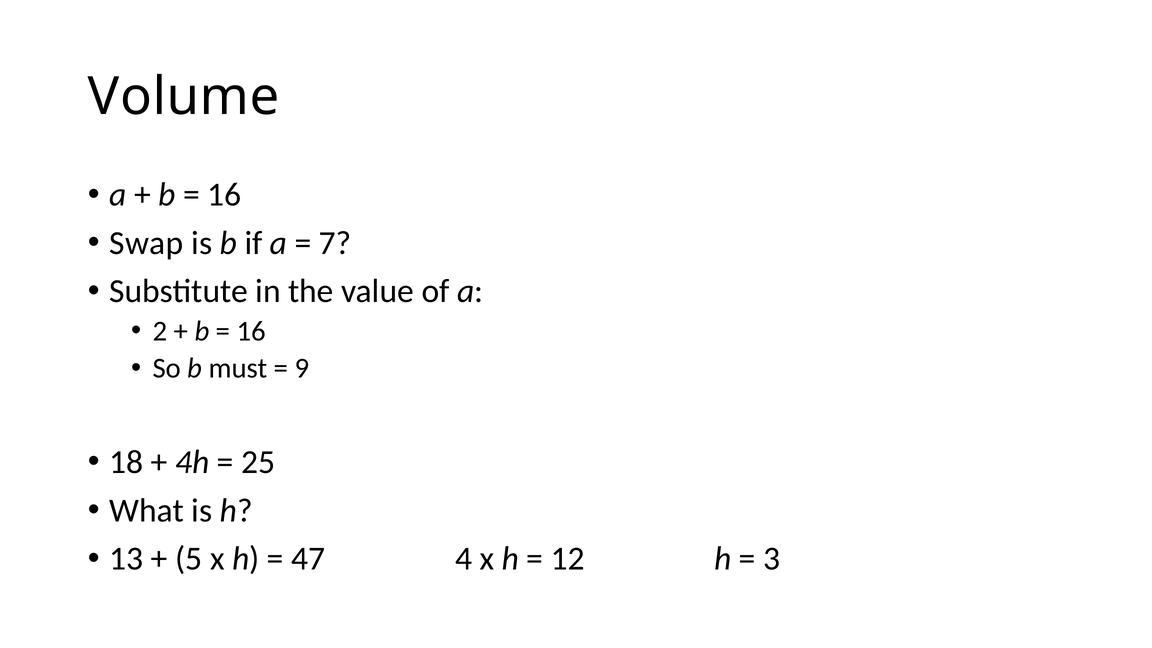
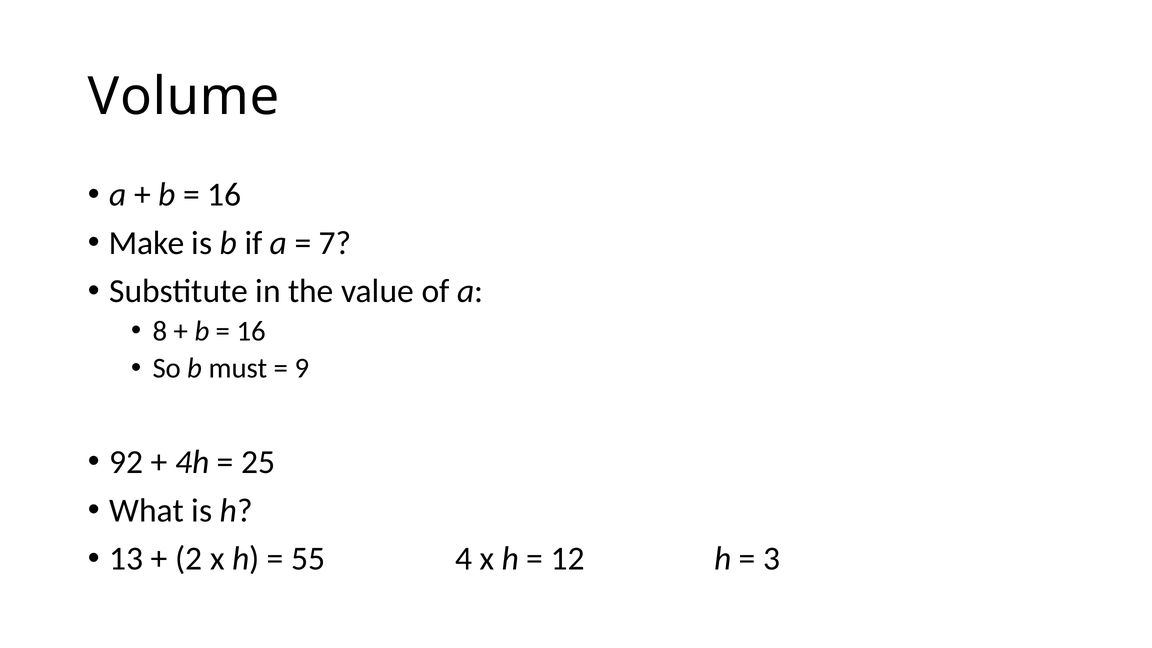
Swap: Swap -> Make (147, 243)
2: 2 -> 8 (160, 331)
18: 18 -> 92 (126, 462)
5: 5 -> 2 (189, 559)
47: 47 -> 55 (308, 559)
